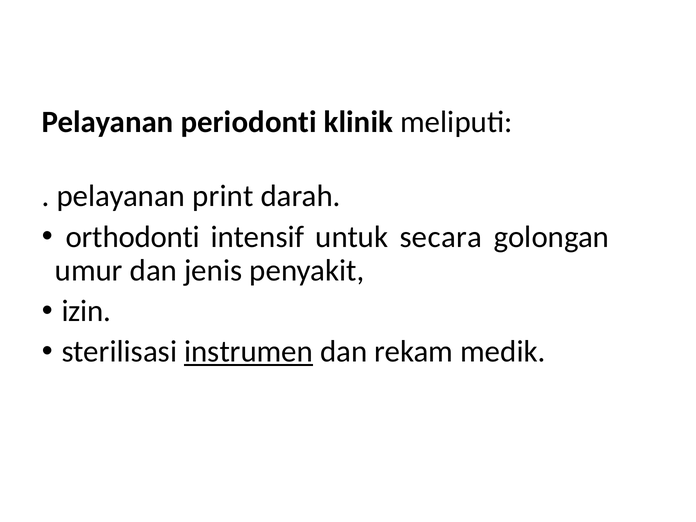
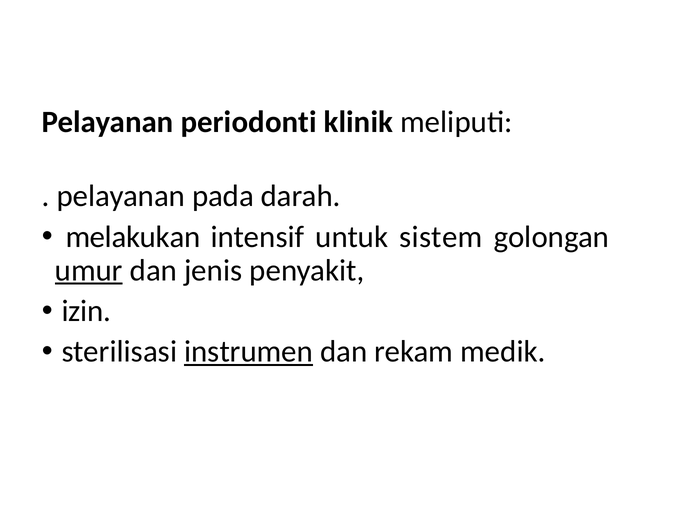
print: print -> pada (223, 196)
orthodonti: orthodonti -> melakukan (133, 237)
secara: secara -> sistem (441, 237)
umur underline: none -> present (89, 270)
